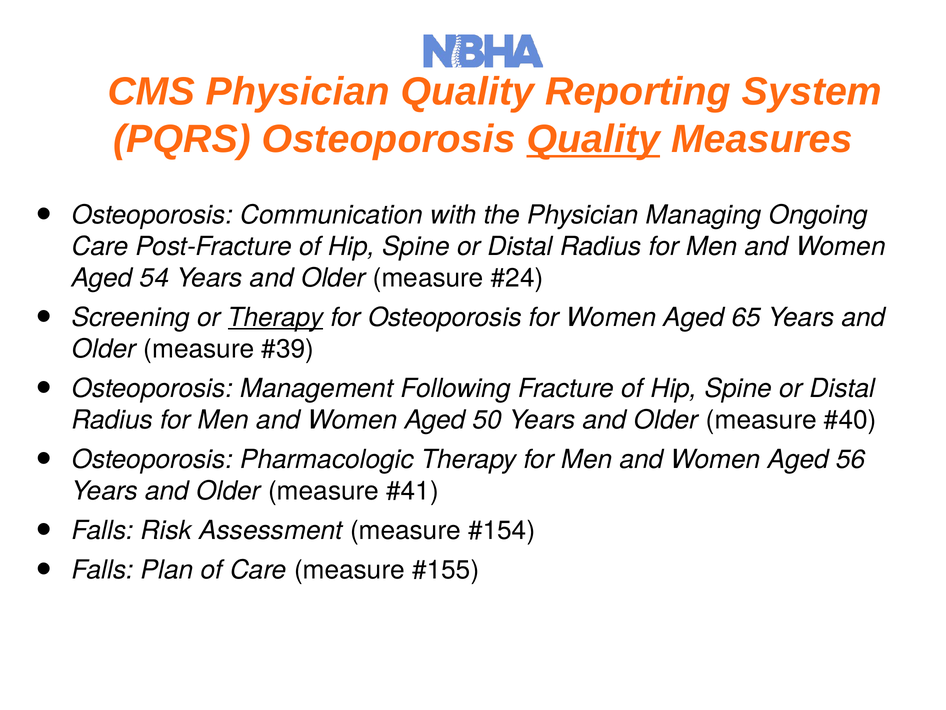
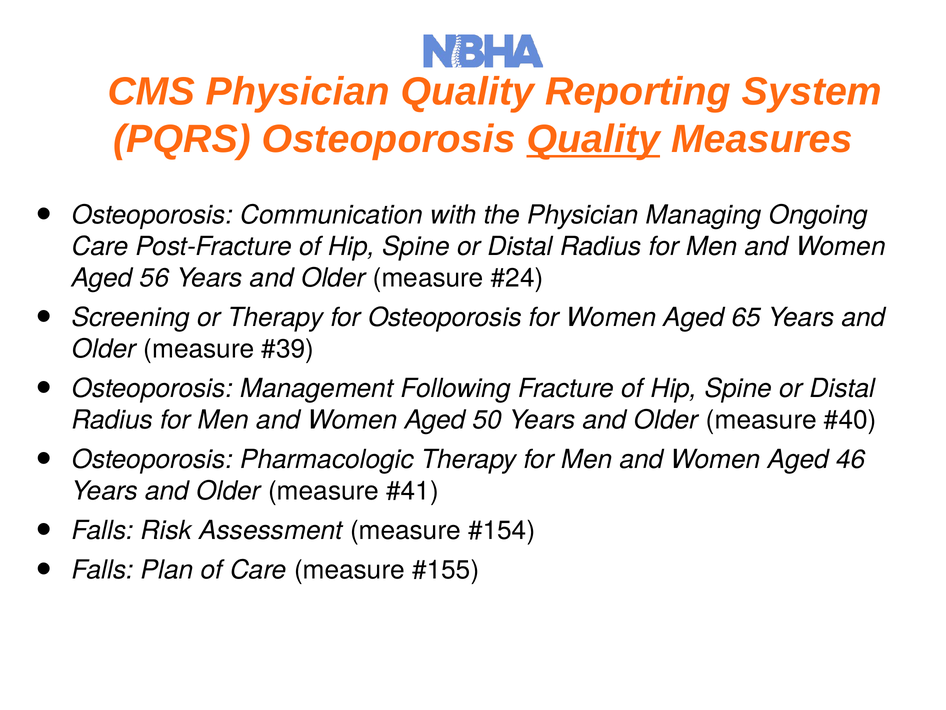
54: 54 -> 56 (155, 278)
Therapy underline: present -> none (276, 317)
56: 56 -> 46 (851, 459)
